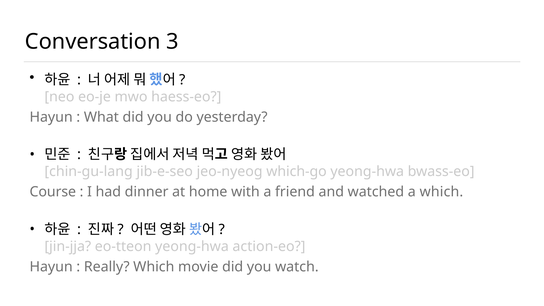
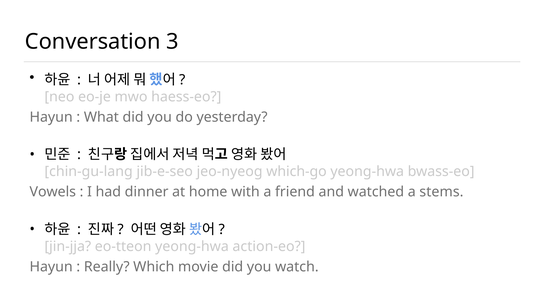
Course: Course -> Vowels (53, 192)
a which: which -> stems (441, 192)
